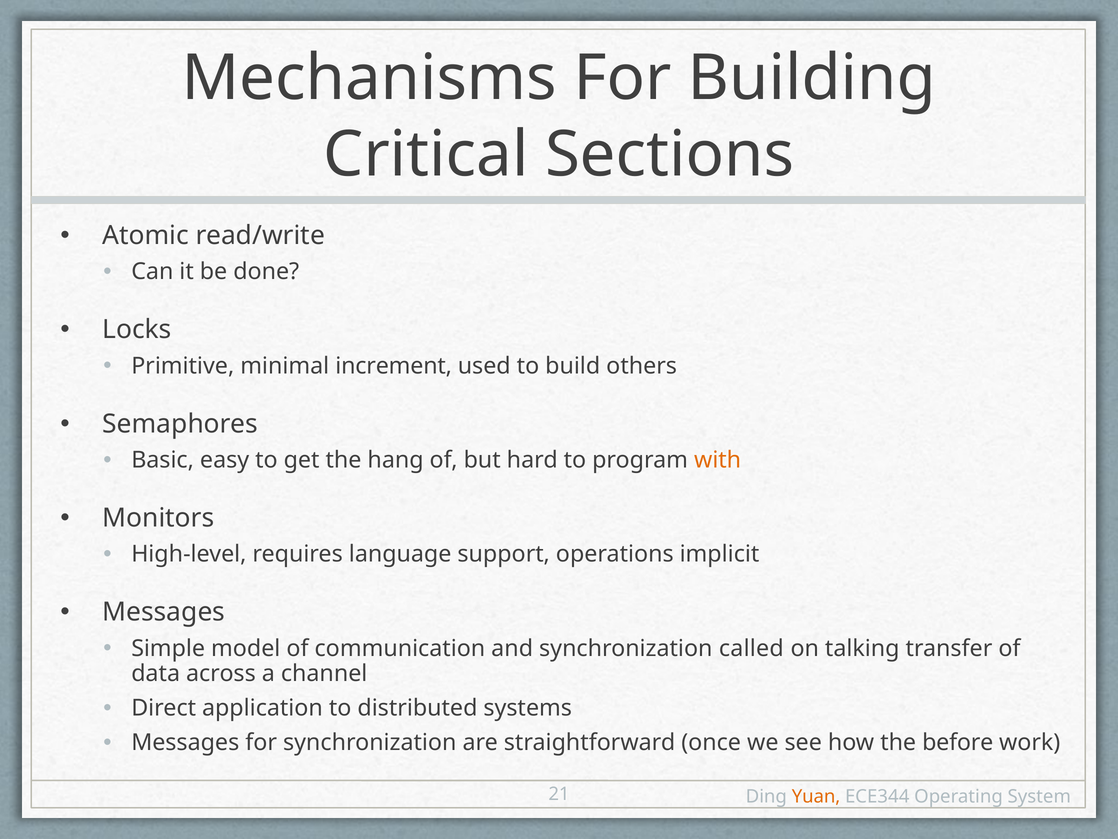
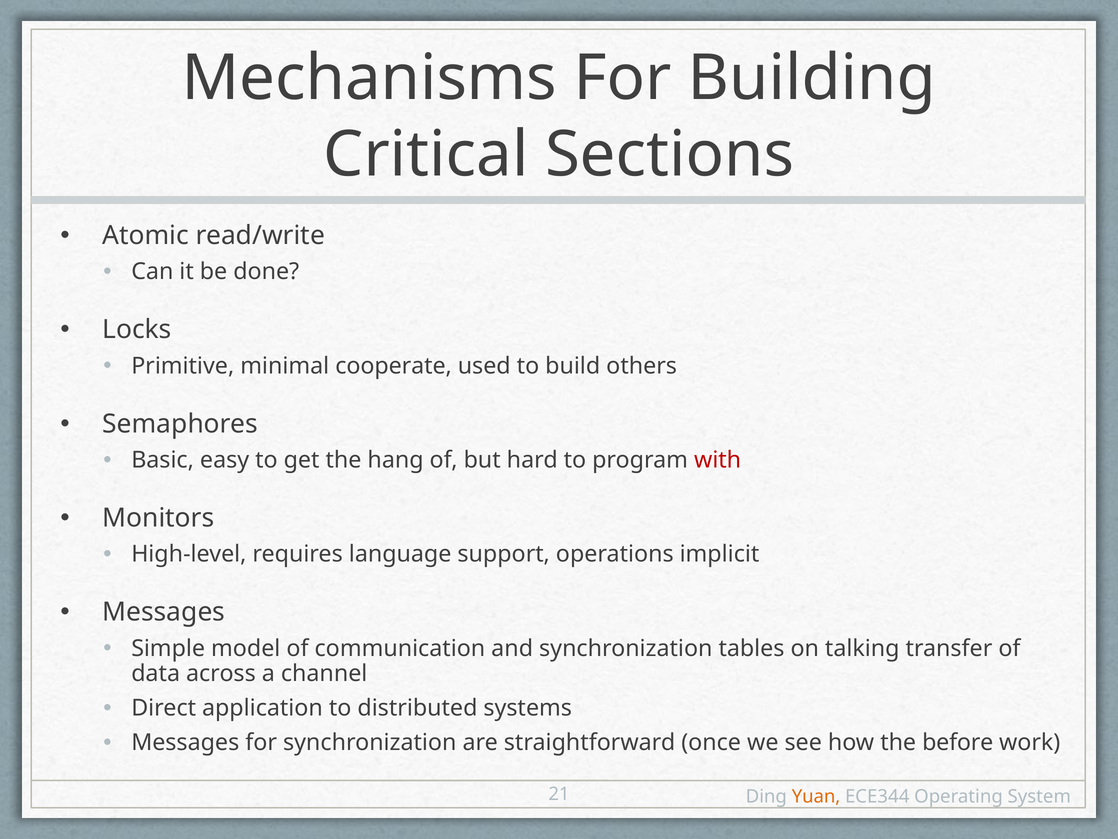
increment: increment -> cooperate (394, 366)
with colour: orange -> red (718, 460)
called: called -> tables (751, 648)
